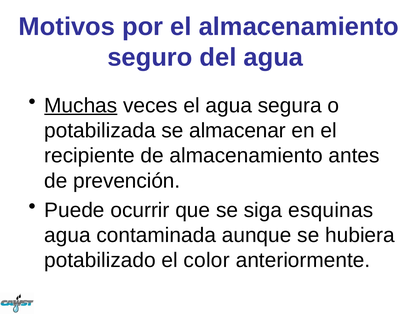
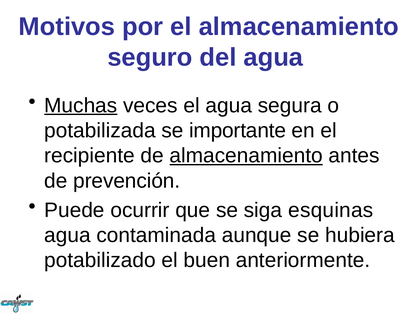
almacenar: almacenar -> importante (238, 130)
almacenamiento underline: none -> present (246, 155)
color: color -> buen (207, 260)
